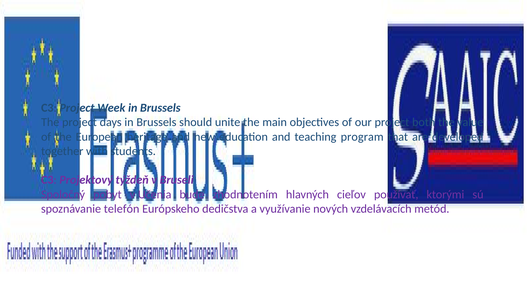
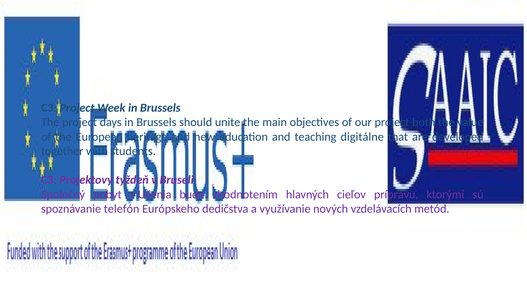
program: program -> digitálne (362, 137)
používať: používať -> prípravu (396, 195)
